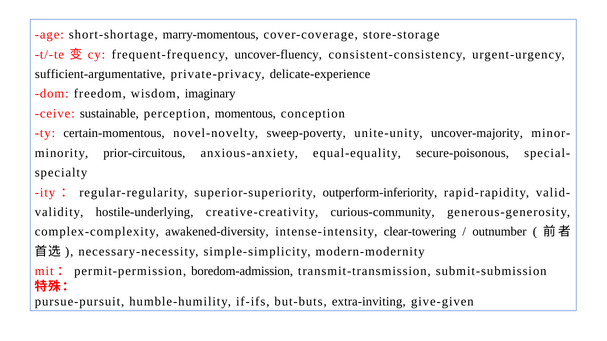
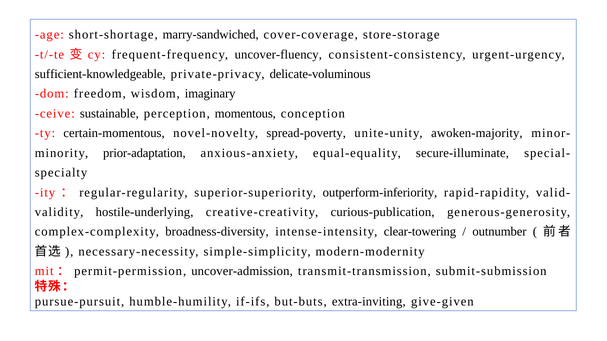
marry-momentous: marry-momentous -> marry-sandwiched (211, 35)
sufficient-argumentative: sufficient-argumentative -> sufficient-knowledgeable (100, 74)
delicate-experience: delicate-experience -> delicate-voluminous (320, 74)
sweep-poverty: sweep-poverty -> spread-poverty (306, 133)
uncover-majority: uncover-majority -> awoken-majority (477, 133)
prior-circuitous: prior-circuitous -> prior-adaptation (144, 153)
secure-poisonous: secure-poisonous -> secure-illuminate (463, 153)
curious-community: curious-community -> curious-publication (383, 212)
awakened-diversity: awakened-diversity -> broadness-diversity (217, 232)
boredom-admission: boredom-admission -> uncover-admission (242, 272)
